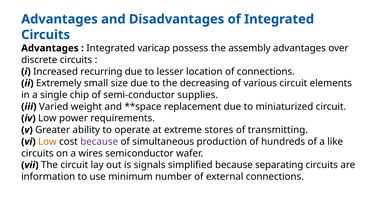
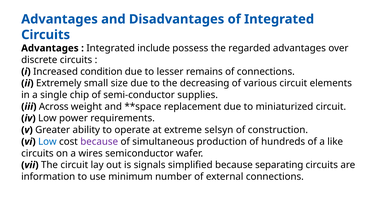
varicap: varicap -> include (154, 48)
assembly: assembly -> regarded (249, 48)
recurring: recurring -> condition (101, 71)
location: location -> remains (204, 71)
Varied: Varied -> Across (54, 106)
stores: stores -> selsyn (219, 130)
transmitting: transmitting -> construction (278, 130)
Low colour: orange -> blue (47, 142)
